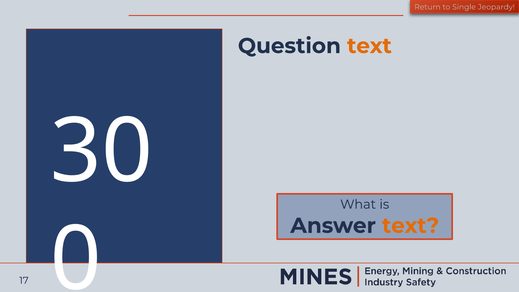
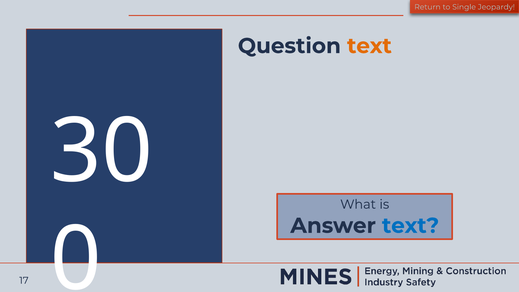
text colour: orange -> blue (411, 226)
